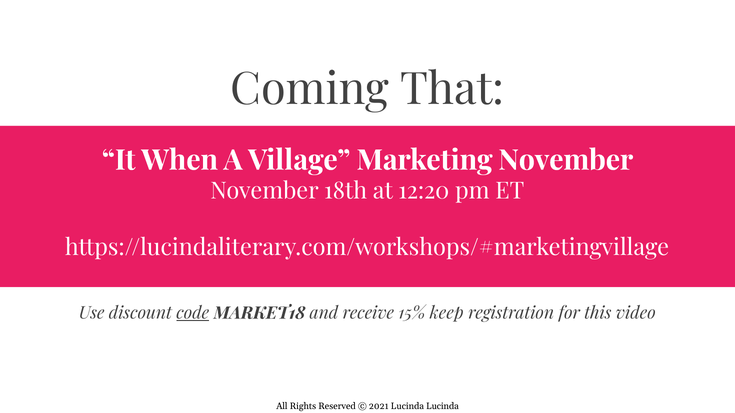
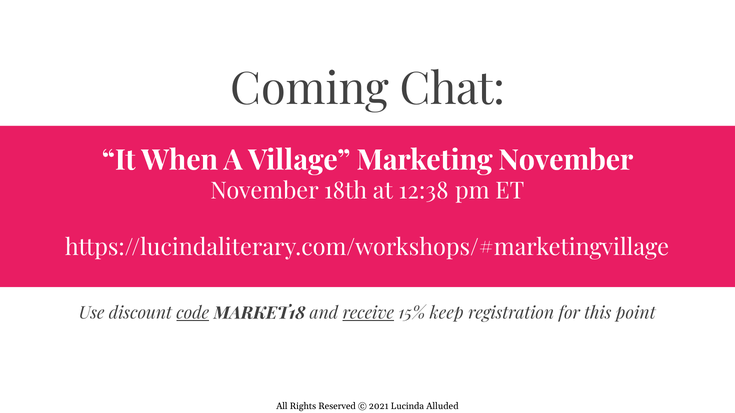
That: That -> Chat (452, 89)
12:20: 12:20 -> 12:38 (424, 191)
receive underline: none -> present (368, 313)
video: video -> point (636, 313)
Lucinda Lucinda: Lucinda -> Alluded (442, 407)
